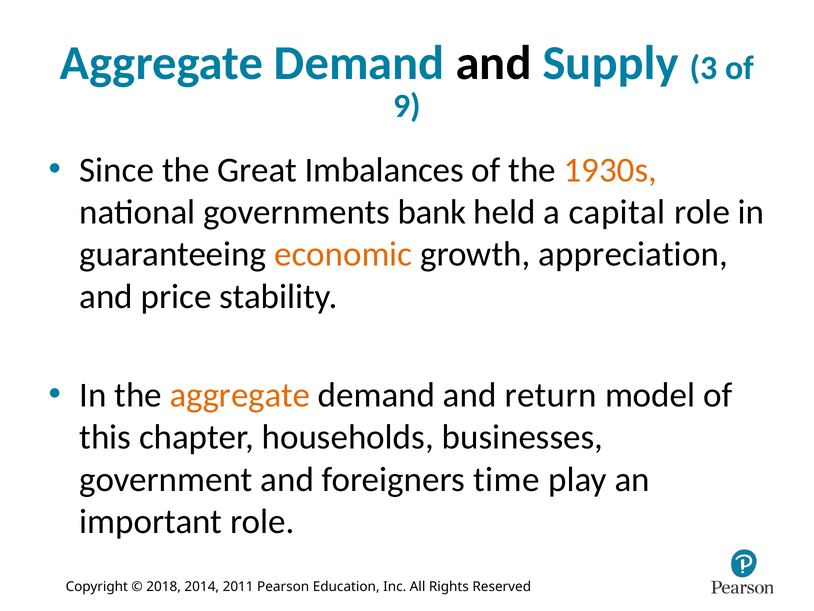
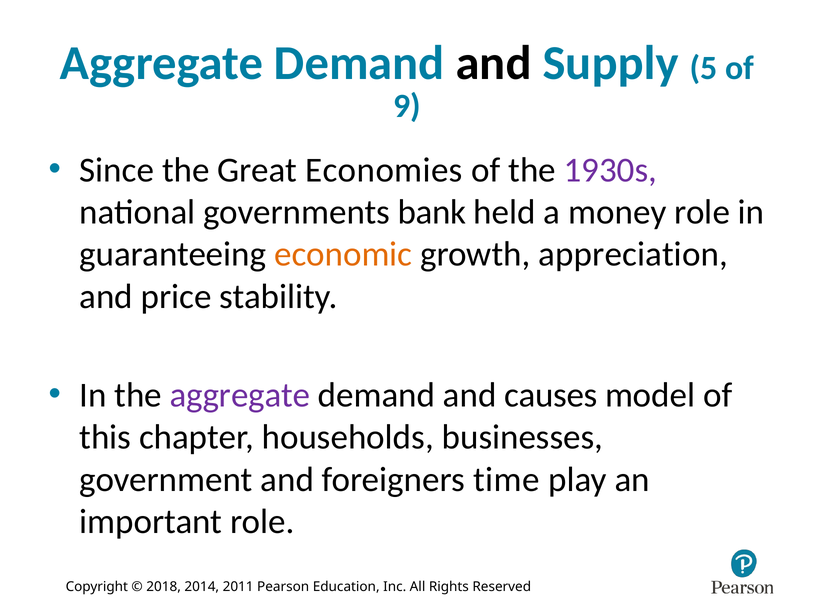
3: 3 -> 5 (704, 68)
Imbalances: Imbalances -> Economies (384, 170)
1930s colour: orange -> purple (610, 170)
capital: capital -> money (617, 212)
aggregate colour: orange -> purple (240, 395)
return: return -> causes (551, 395)
